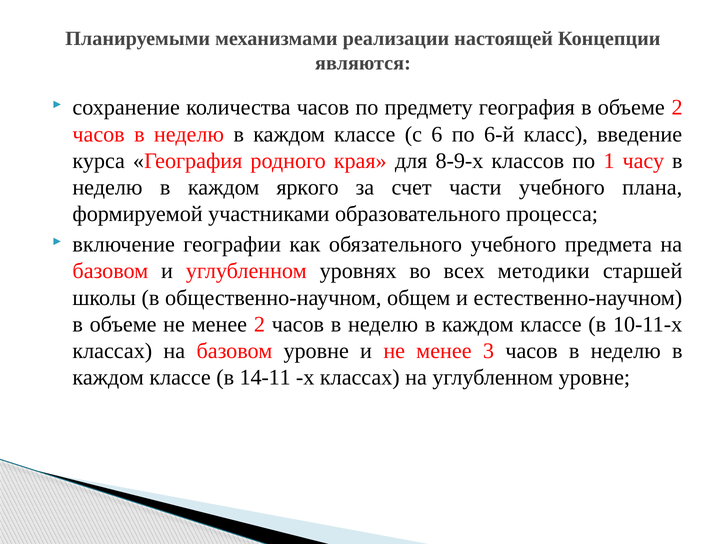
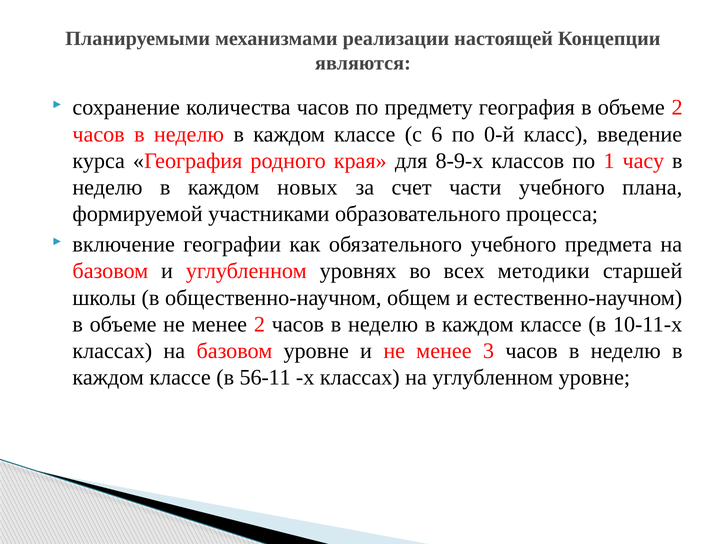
6-й: 6-й -> 0-й (499, 134)
яркого: яркого -> новых (307, 188)
14-11: 14-11 -> 56-11 (265, 378)
